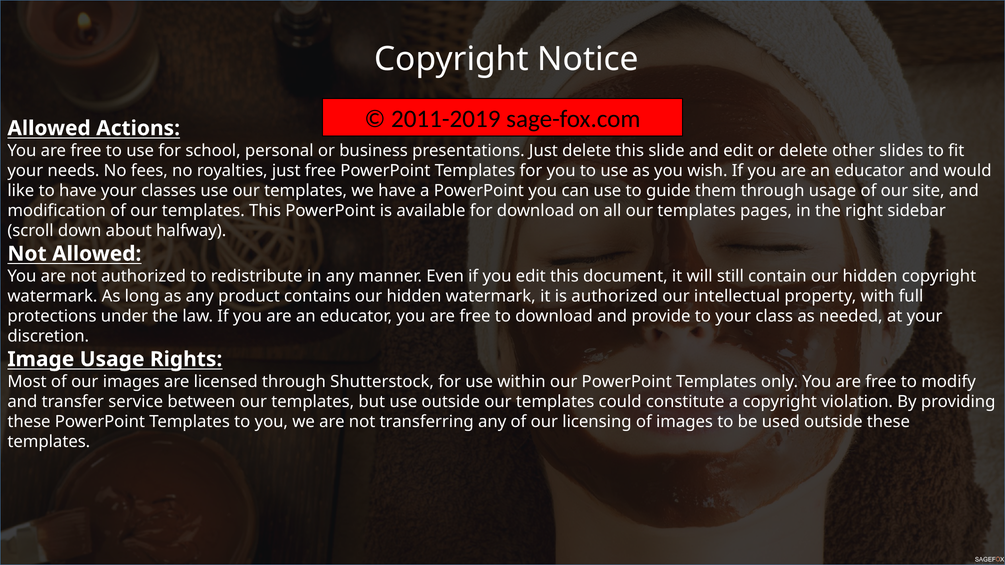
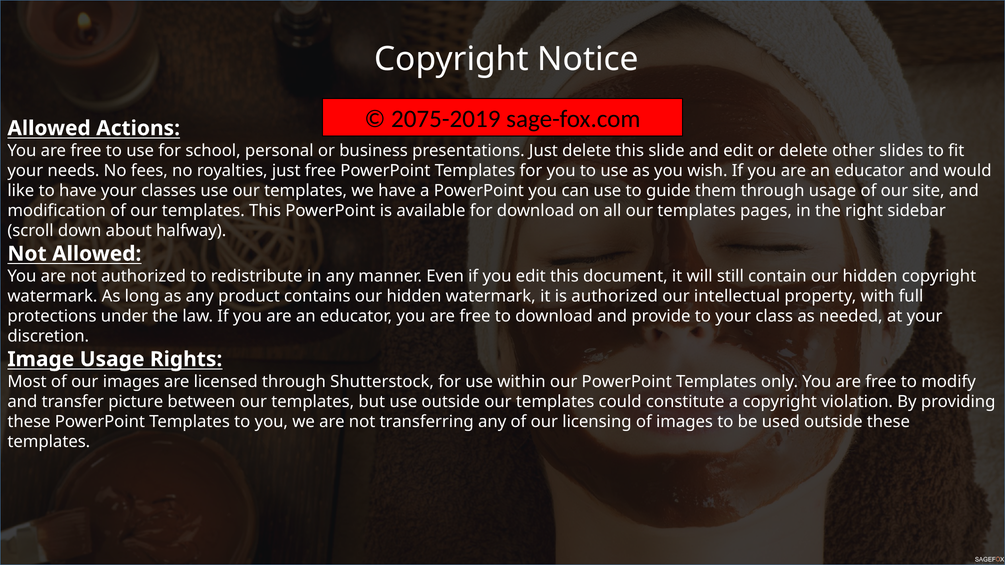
2011-2019: 2011-2019 -> 2075-2019 (446, 119)
service: service -> picture (136, 402)
